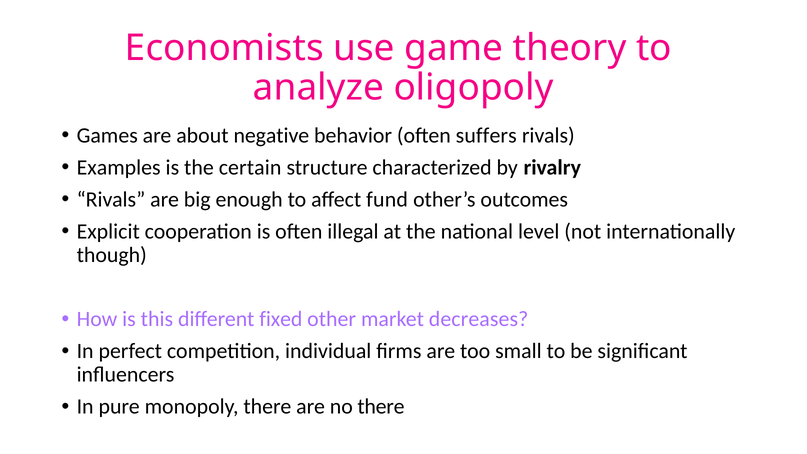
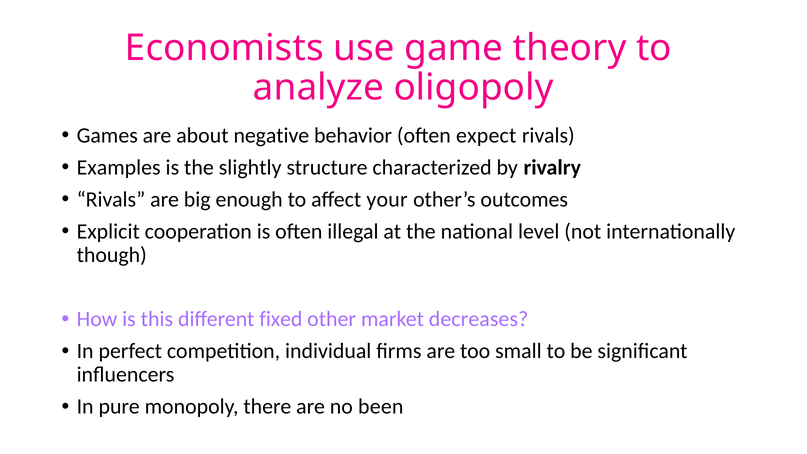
suffers: suffers -> expect (486, 136)
certain: certain -> slightly (250, 168)
fund: fund -> your (387, 200)
no there: there -> been (381, 407)
